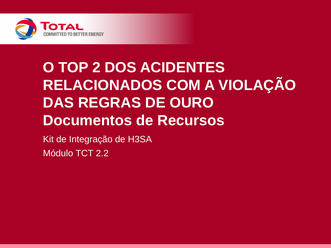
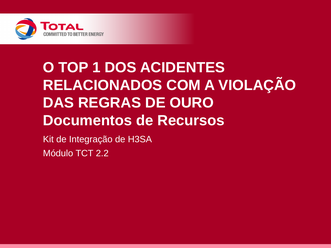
2: 2 -> 1 (96, 68)
